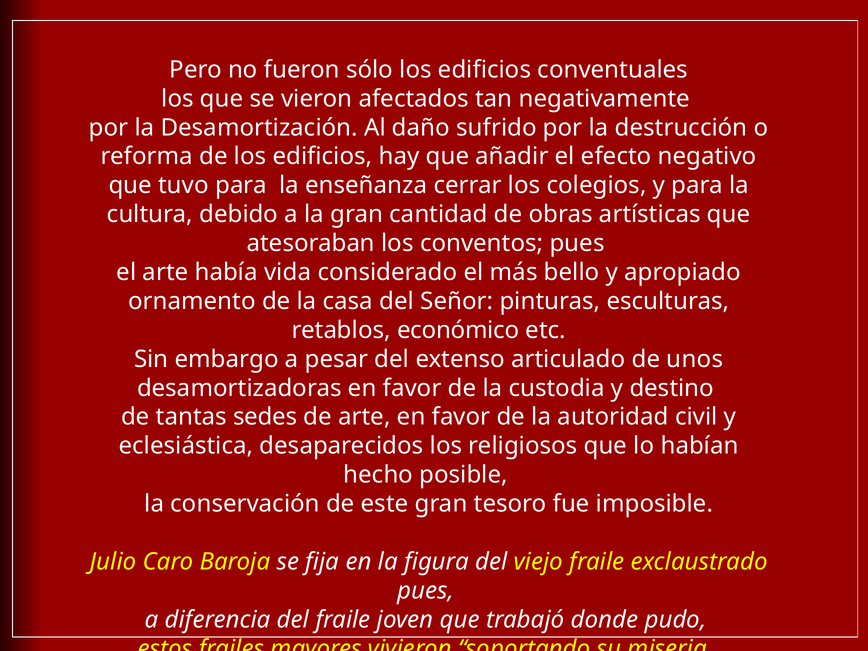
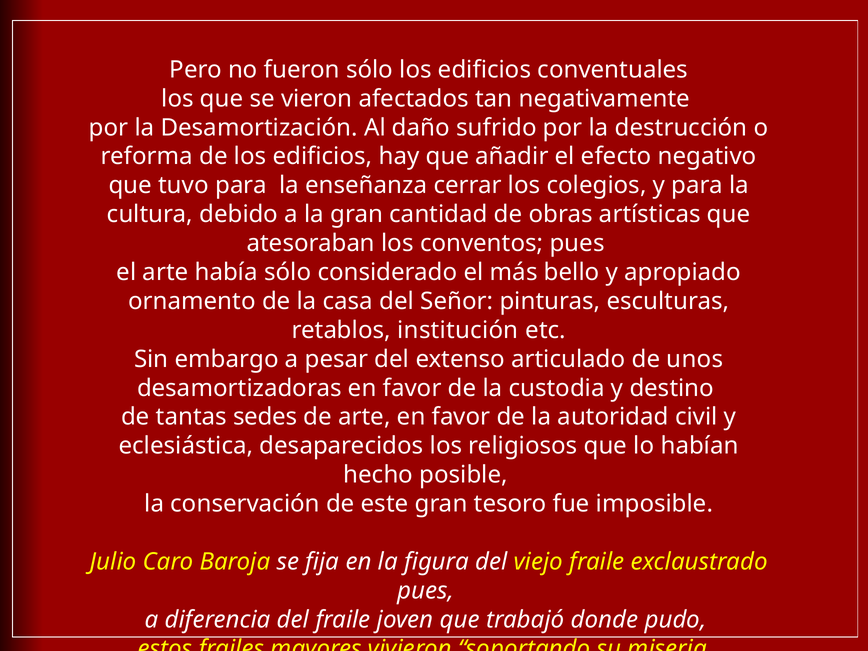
había vida: vida -> sólo (288, 272)
económico: económico -> institución (458, 330)
